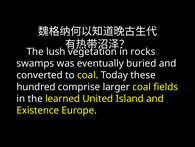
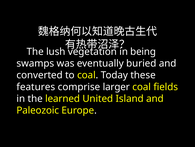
rocks: rocks -> being (143, 51)
hundred: hundred -> features (36, 86)
Existence: Existence -> Paleozoic (38, 110)
